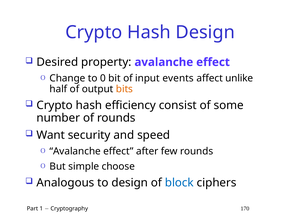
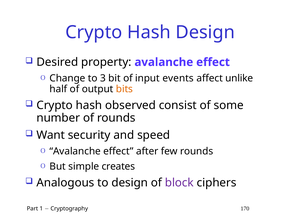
0: 0 -> 3 (103, 78)
efficiency: efficiency -> observed (130, 106)
choose: choose -> creates (118, 167)
block colour: blue -> purple (179, 183)
